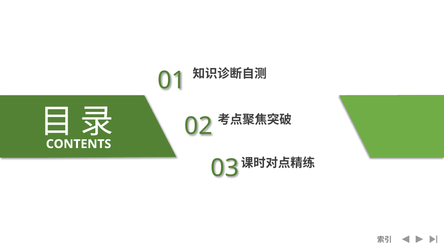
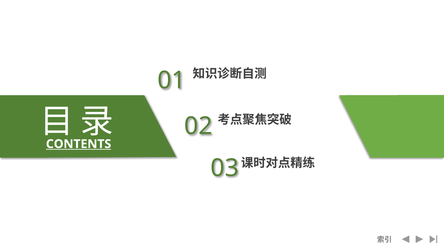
CONTENTS underline: none -> present (79, 144)
